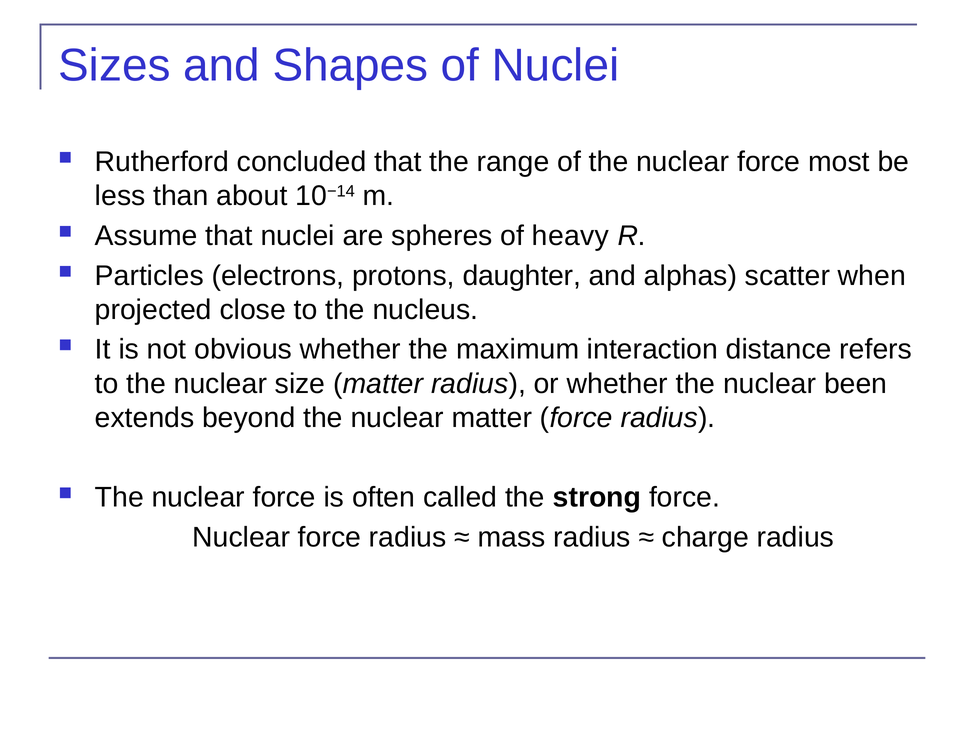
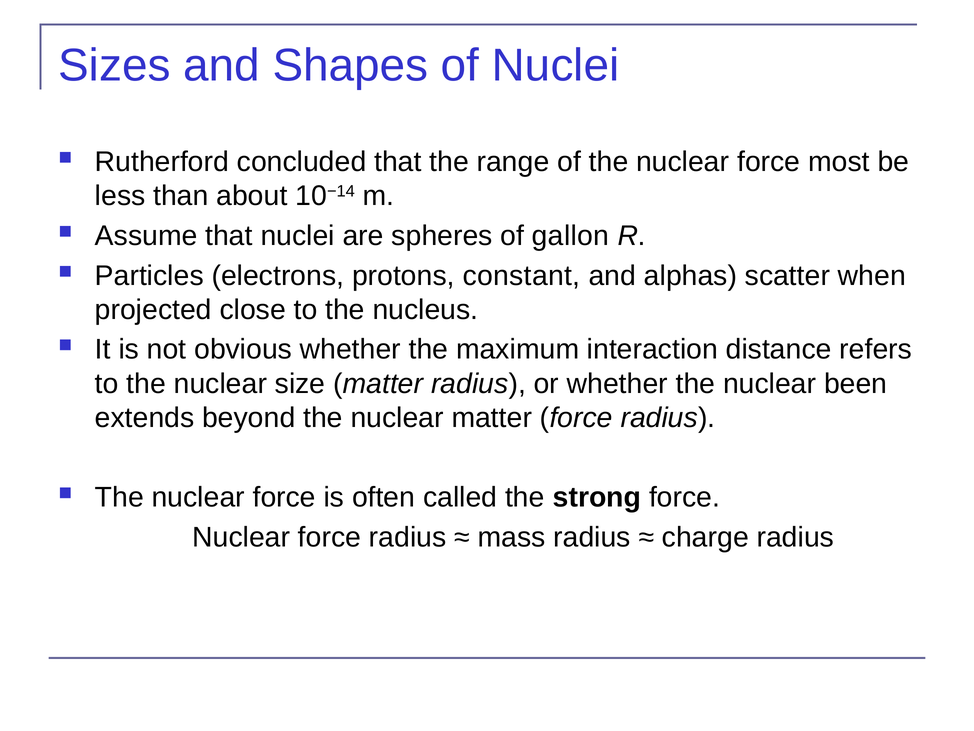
heavy: heavy -> gallon (570, 236)
daughter: daughter -> constant (522, 275)
